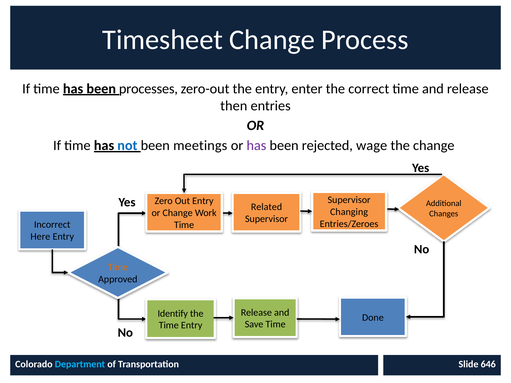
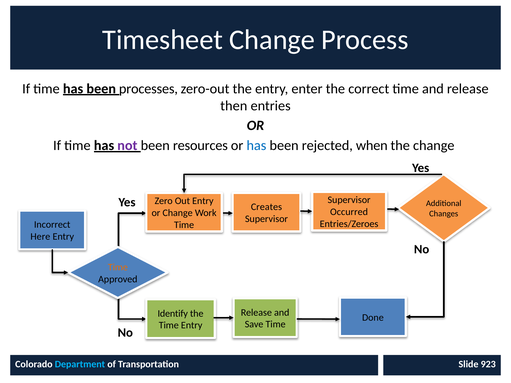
not colour: blue -> purple (127, 146)
meetings: meetings -> resources (200, 146)
has colour: purple -> blue (256, 146)
wage: wage -> when (372, 146)
Related: Related -> Creates (266, 207)
Changing: Changing -> Occurred (349, 212)
646: 646 -> 923 (488, 364)
